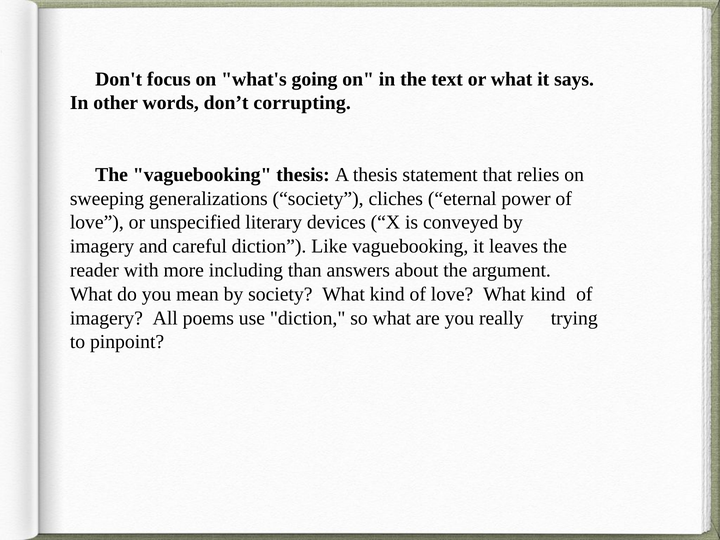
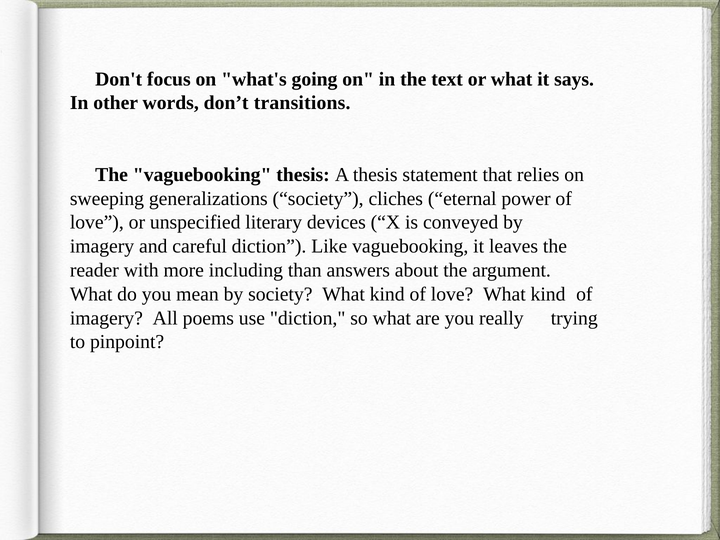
corrupting: corrupting -> transitions (302, 103)
